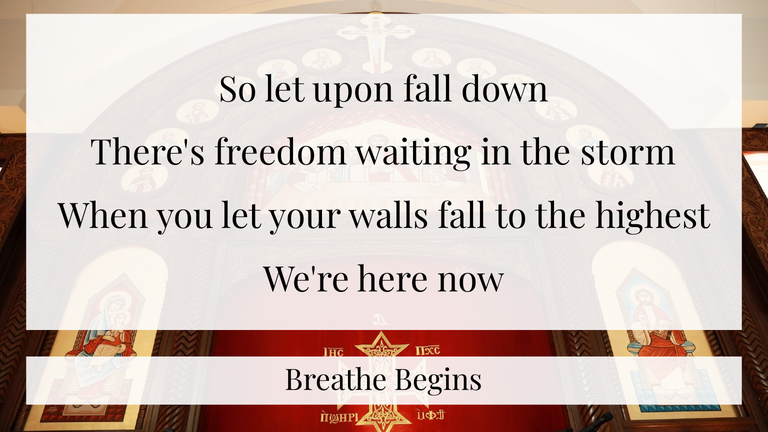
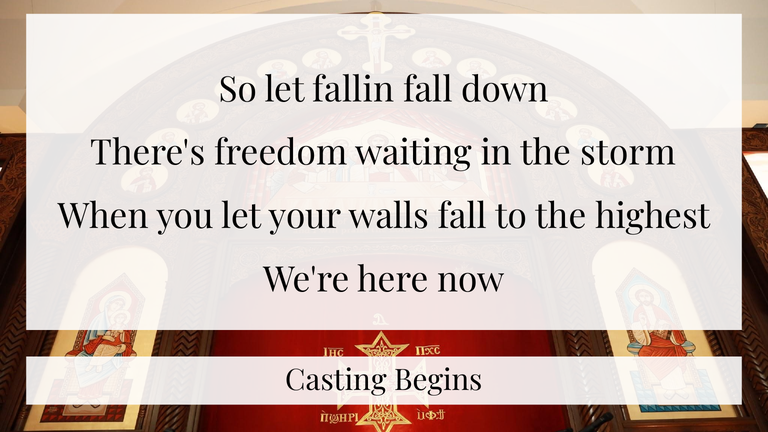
upon: upon -> fallin (353, 90)
Breathe: Breathe -> Casting (336, 380)
